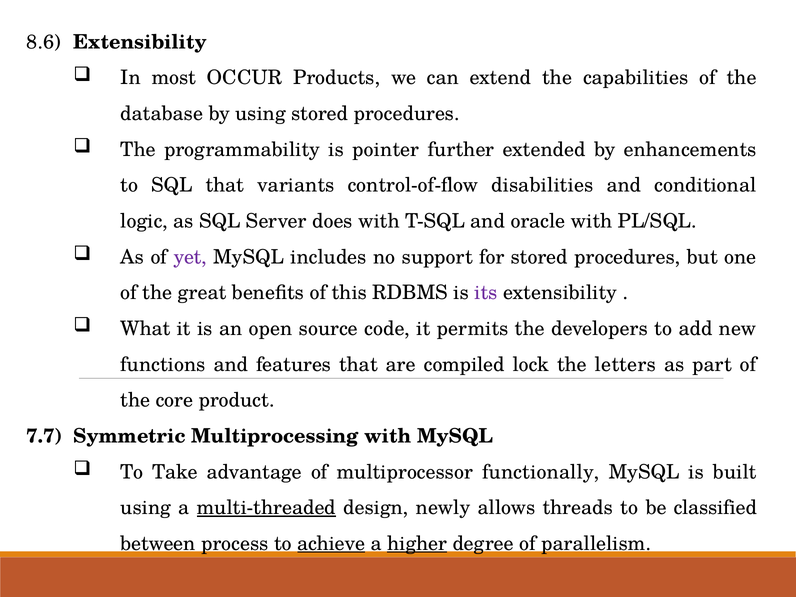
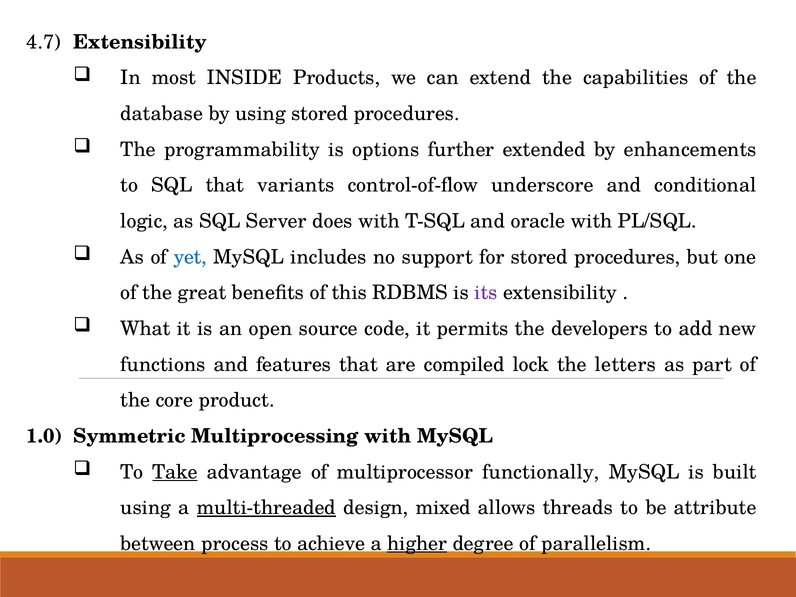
8.6: 8.6 -> 4.7 (44, 42)
OCCUR: OCCUR -> INSIDE (245, 78)
pointer: pointer -> options (386, 150)
disabilities: disabilities -> underscore (542, 185)
yet colour: purple -> blue (190, 257)
7.7: 7.7 -> 1.0 (44, 436)
Take underline: none -> present (175, 472)
newly: newly -> mixed (443, 508)
classified: classified -> attribute (715, 508)
achieve underline: present -> none (331, 544)
